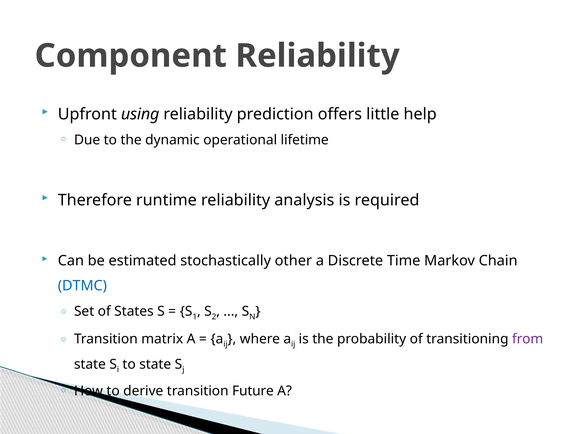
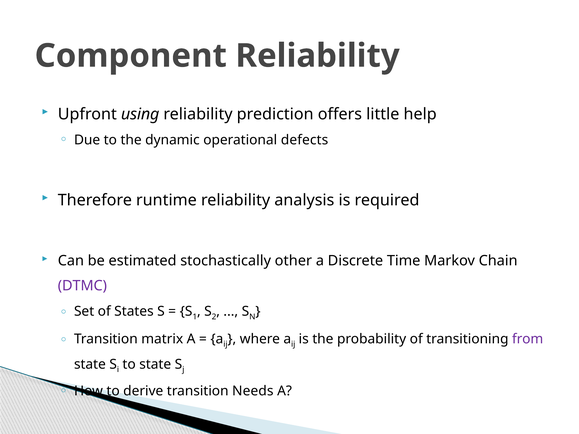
lifetime: lifetime -> defects (305, 140)
DTMC colour: blue -> purple (82, 286)
Future: Future -> Needs (253, 391)
